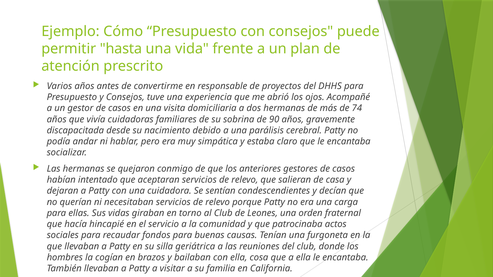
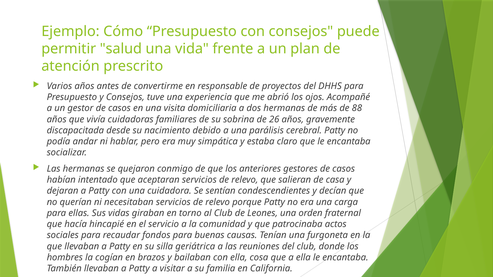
hasta: hasta -> salud (121, 49)
74: 74 -> 88 (357, 108)
90: 90 -> 26 (274, 119)
